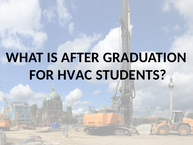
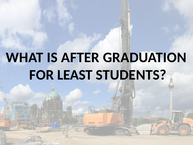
HVAC: HVAC -> LEAST (75, 75)
